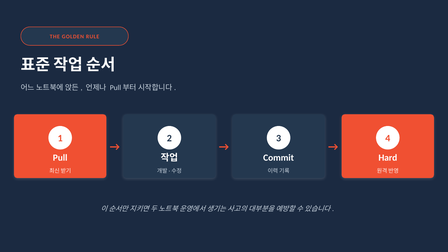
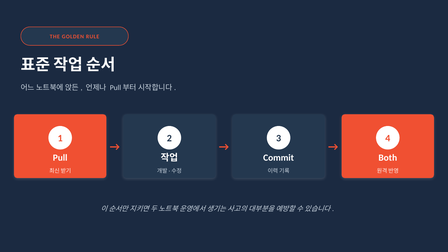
Hard: Hard -> Both (388, 158)
